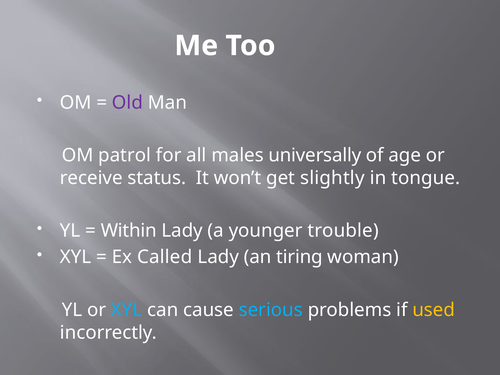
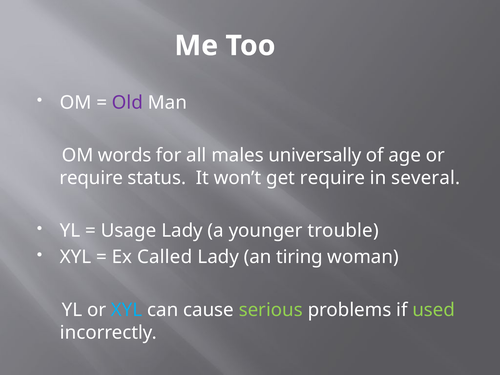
patrol: patrol -> words (125, 155)
receive: receive -> require (91, 178)
get slightly: slightly -> require (332, 178)
tongue: tongue -> several (426, 178)
Within: Within -> Usage (129, 231)
serious colour: light blue -> light green (271, 310)
used colour: yellow -> light green (434, 310)
